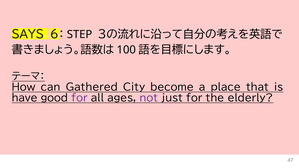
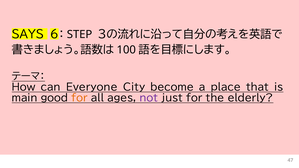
Gathered: Gathered -> Everyone (92, 87)
have: have -> main (25, 98)
for colour: purple -> orange (79, 98)
